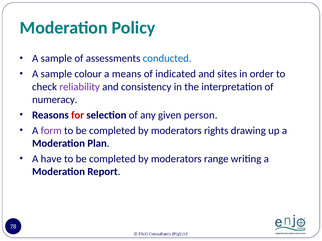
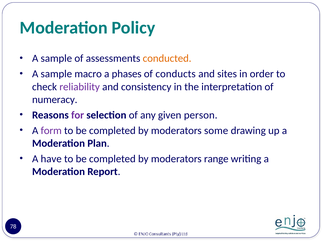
conducted colour: blue -> orange (167, 59)
colour: colour -> macro (88, 74)
means: means -> phases (127, 74)
indicated: indicated -> conducts (176, 74)
for colour: red -> purple (78, 115)
rights: rights -> some (216, 131)
